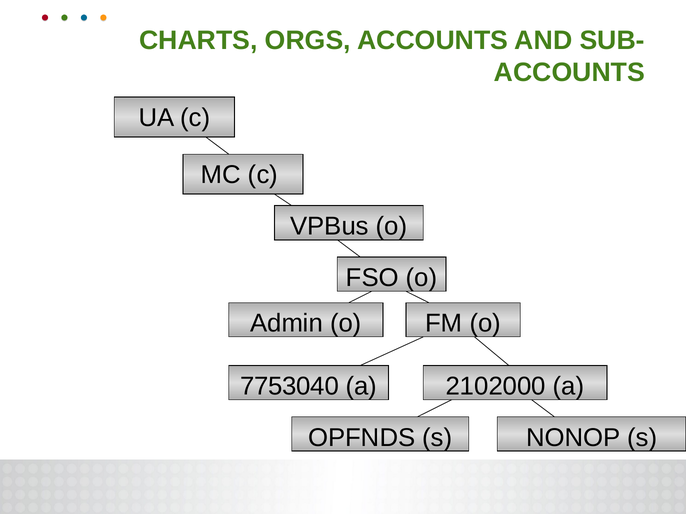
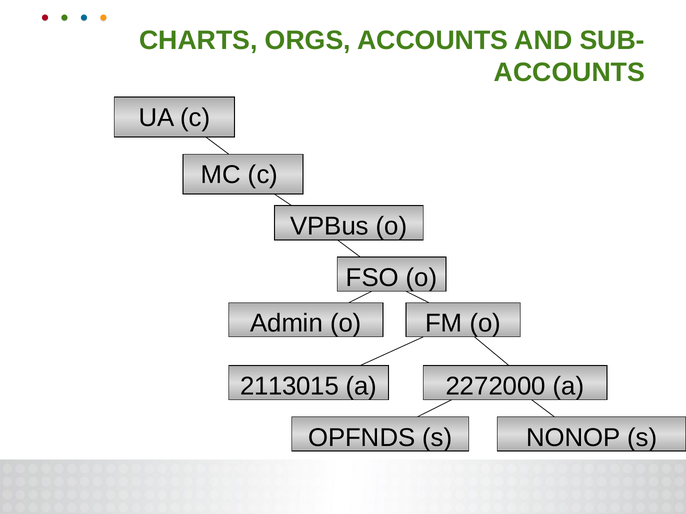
7753040: 7753040 -> 2113015 (290, 387)
2102000: 2102000 -> 2272000 (496, 387)
